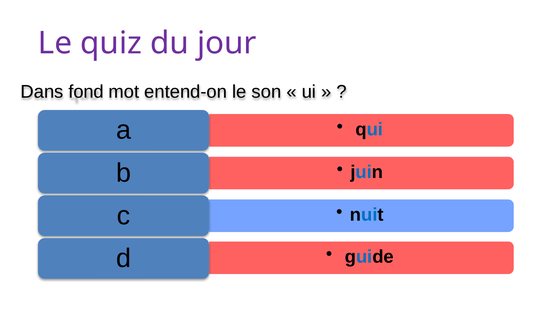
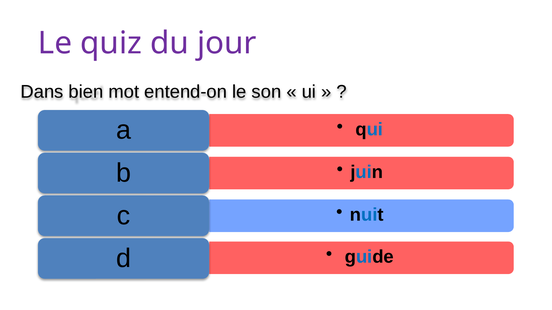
fond: fond -> bien (86, 92)
